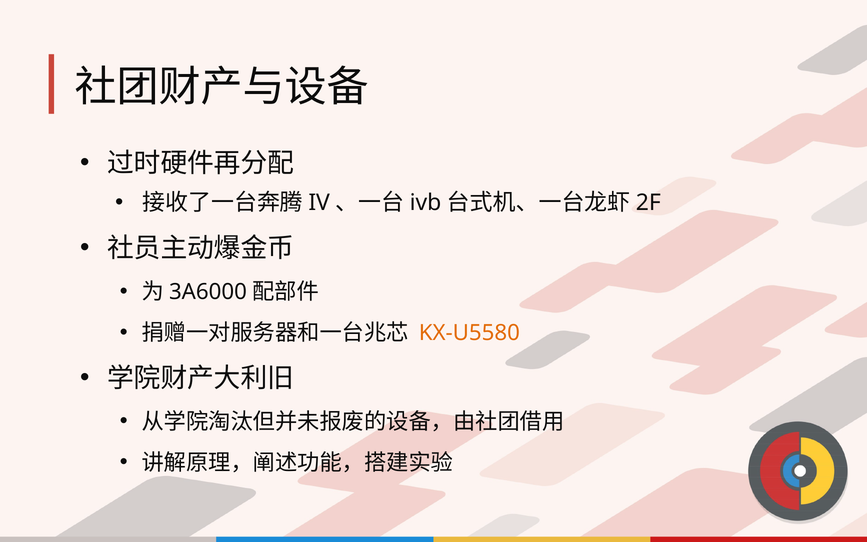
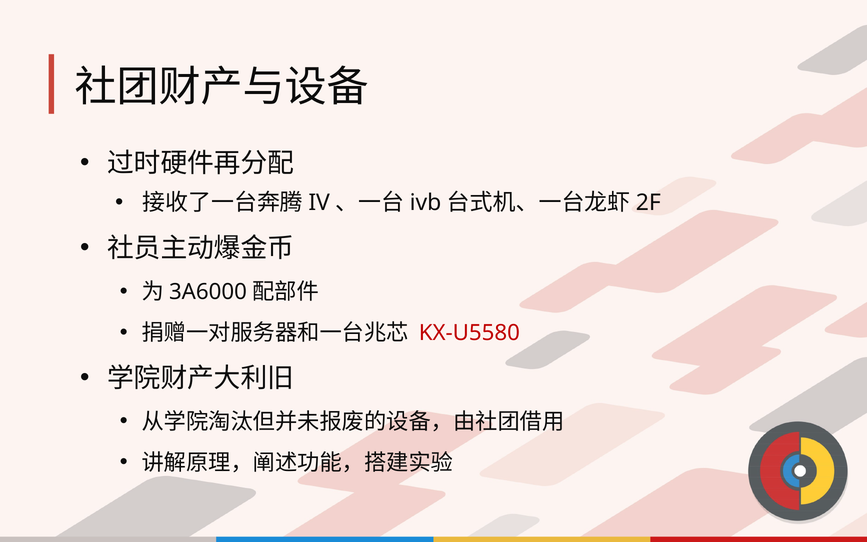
KX-U5580 colour: orange -> red (469, 333)
